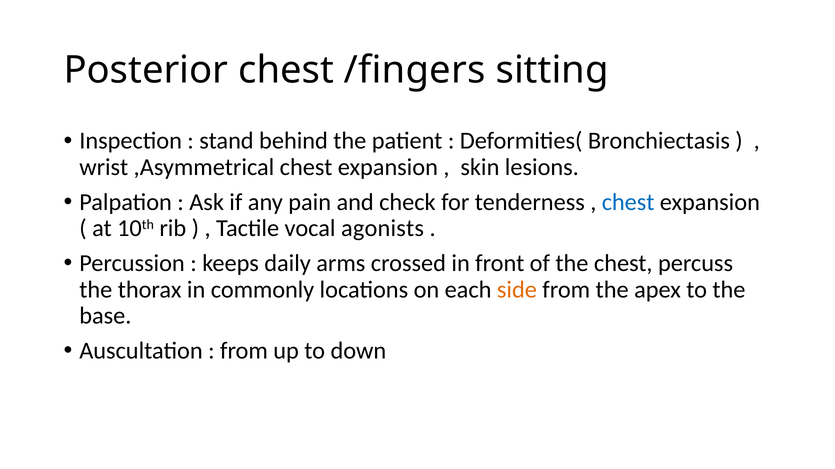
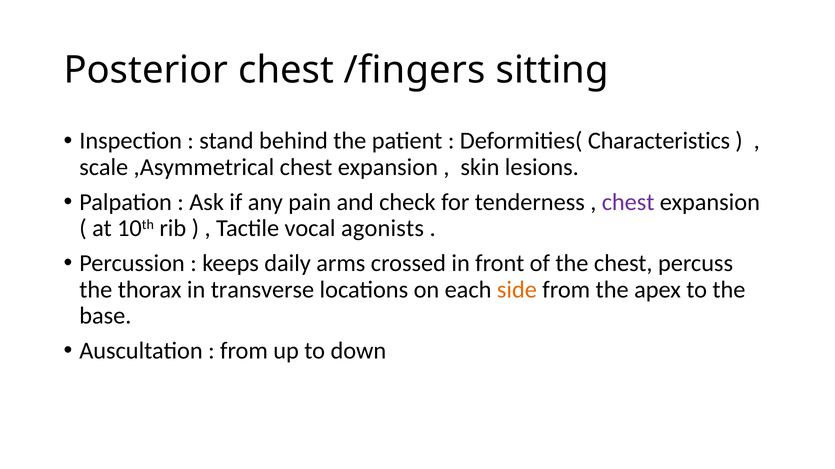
Bronchiectasis: Bronchiectasis -> Characteristics (659, 141)
wrist: wrist -> scale (104, 167)
chest colour: blue -> purple (628, 202)
commonly: commonly -> transverse (262, 290)
